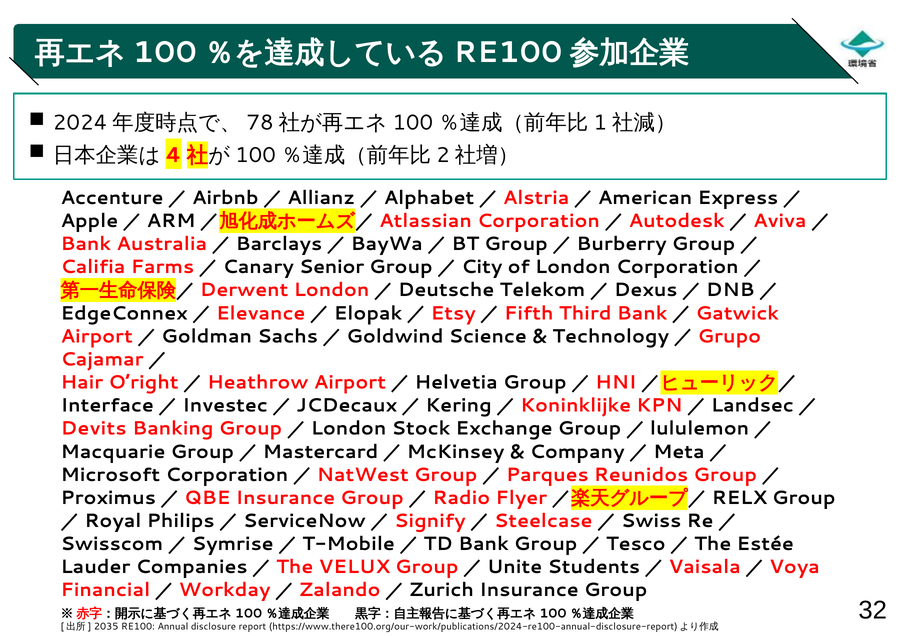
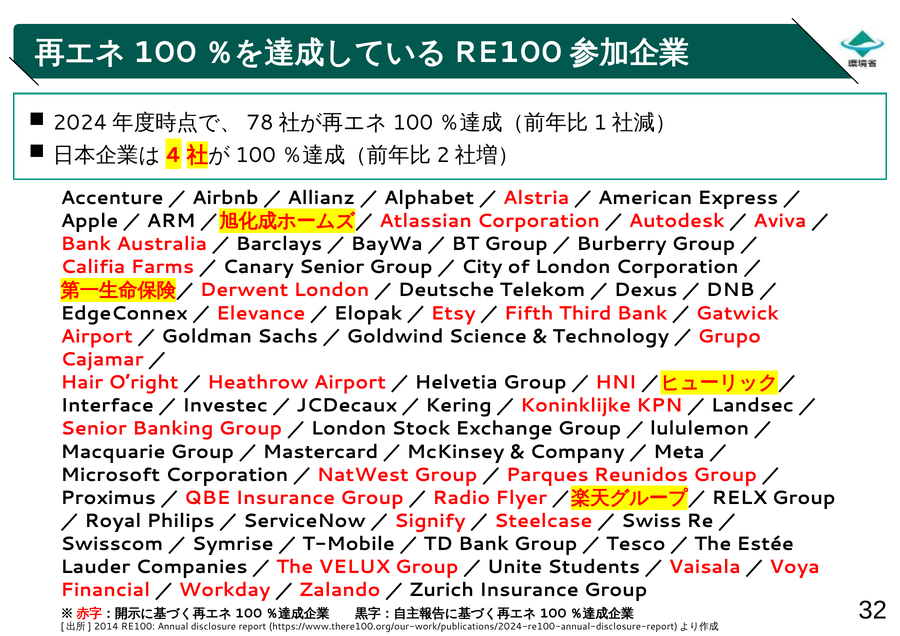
Devits: Devits -> Senior (94, 429)
2035: 2035 -> 2014 (106, 627)
